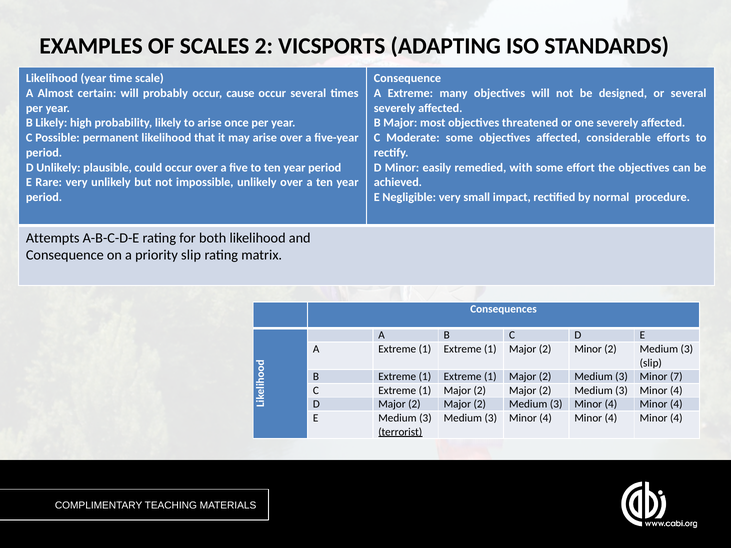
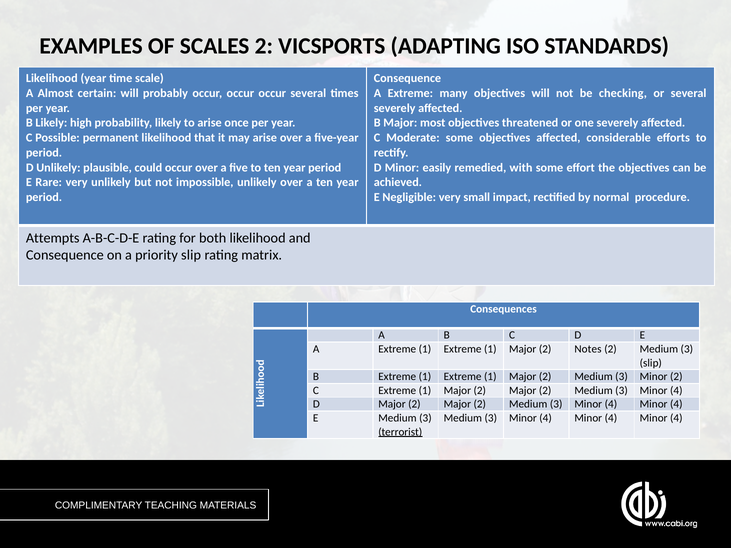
probably occur cause: cause -> occur (240, 93)
designed: designed -> checking (623, 93)
2 Minor: Minor -> Notes (588, 349)
Minor 7: 7 -> 2 (676, 377)
